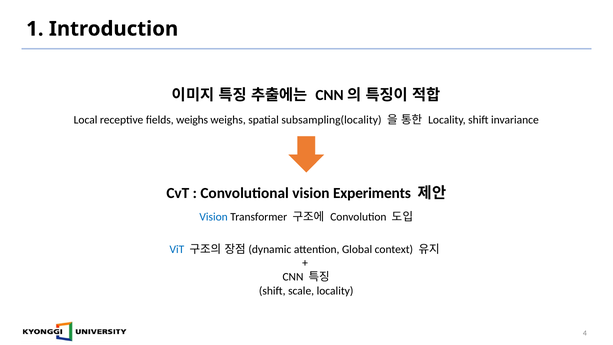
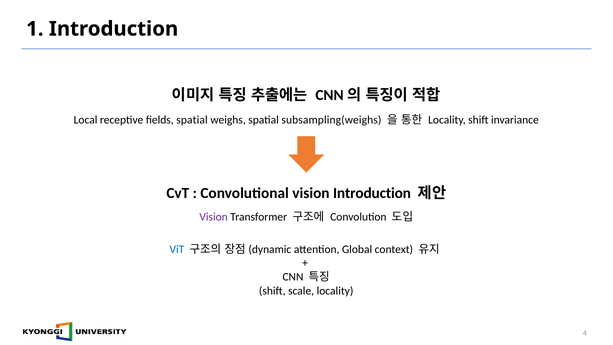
fields weighs: weighs -> spatial (192, 120)
subsampling(locality: subsampling(locality -> subsampling(weighs (331, 120)
vision Experiments: Experiments -> Introduction (372, 193)
Vision colour: blue -> purple (214, 217)
